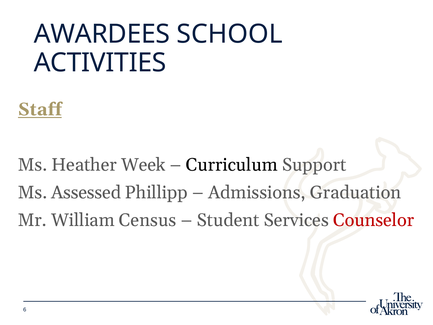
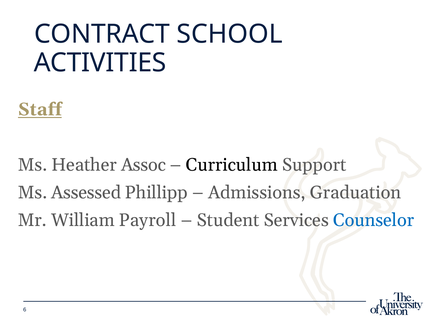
AWARDEES: AWARDEES -> CONTRACT (102, 34)
Week: Week -> Assoc (143, 165)
Census: Census -> Payroll (148, 220)
Counselor colour: red -> blue (374, 220)
